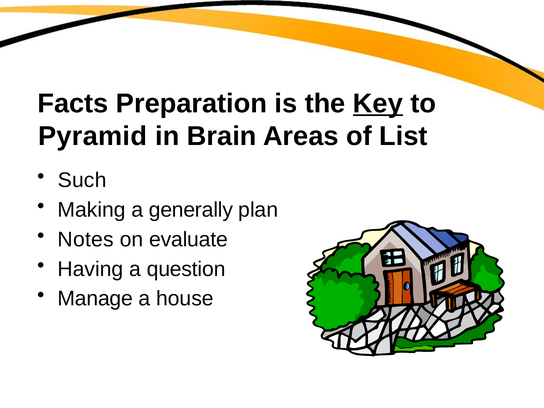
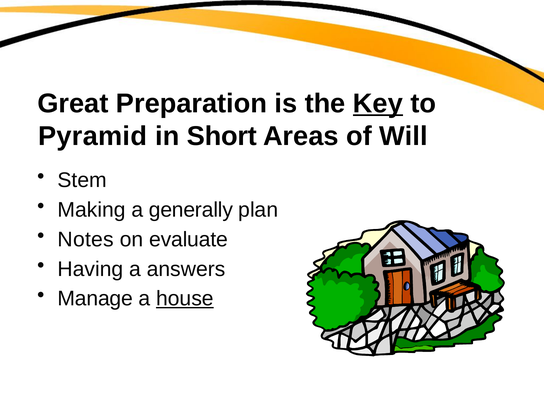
Facts: Facts -> Great (73, 104)
Brain: Brain -> Short (222, 136)
List: List -> Will (403, 136)
Such: Such -> Stem (82, 180)
question: question -> answers (186, 269)
house underline: none -> present (185, 299)
